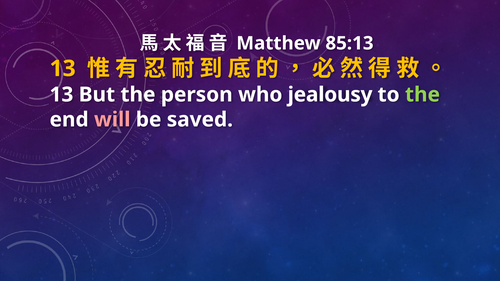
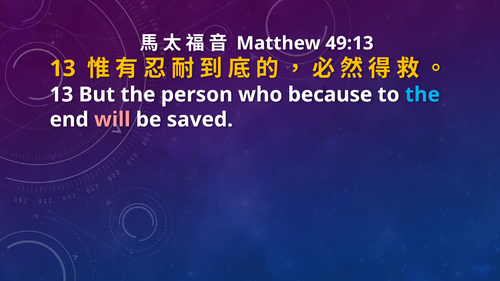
85:13: 85:13 -> 49:13 (349, 43)
jealousy: jealousy -> because (330, 95)
the colour: light green -> light blue (422, 95)
